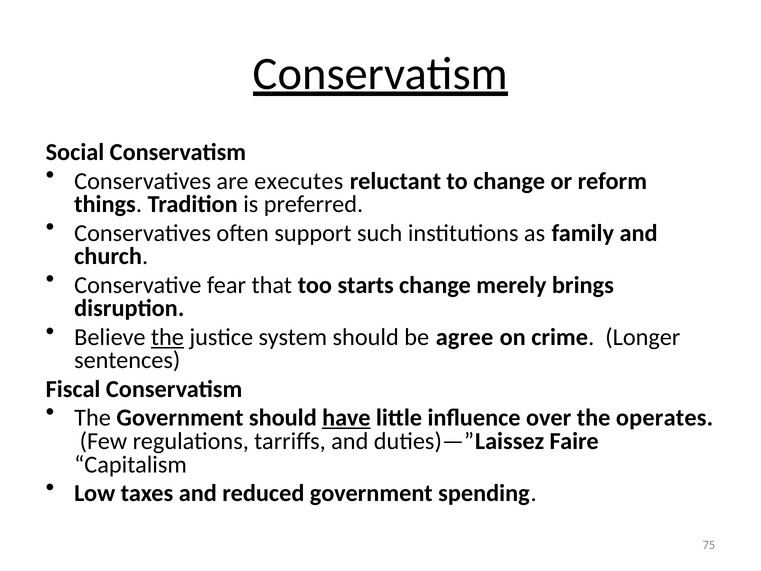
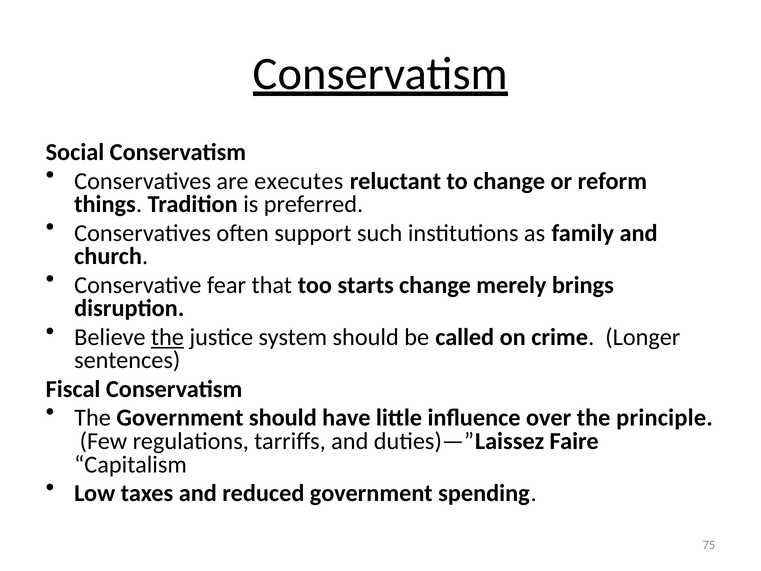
agree: agree -> called (465, 337)
have underline: present -> none (346, 418)
operates: operates -> principle (665, 418)
